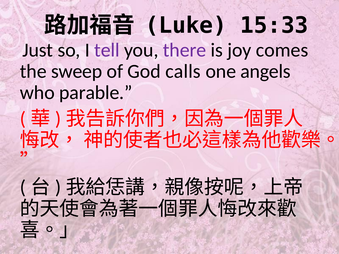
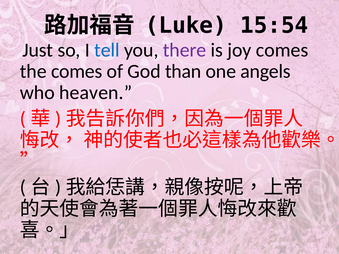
15:33: 15:33 -> 15:54 (274, 26)
tell colour: purple -> blue (107, 50)
the sweep: sweep -> comes (77, 71)
calls: calls -> than (183, 71)
parable: parable -> heaven (96, 93)
